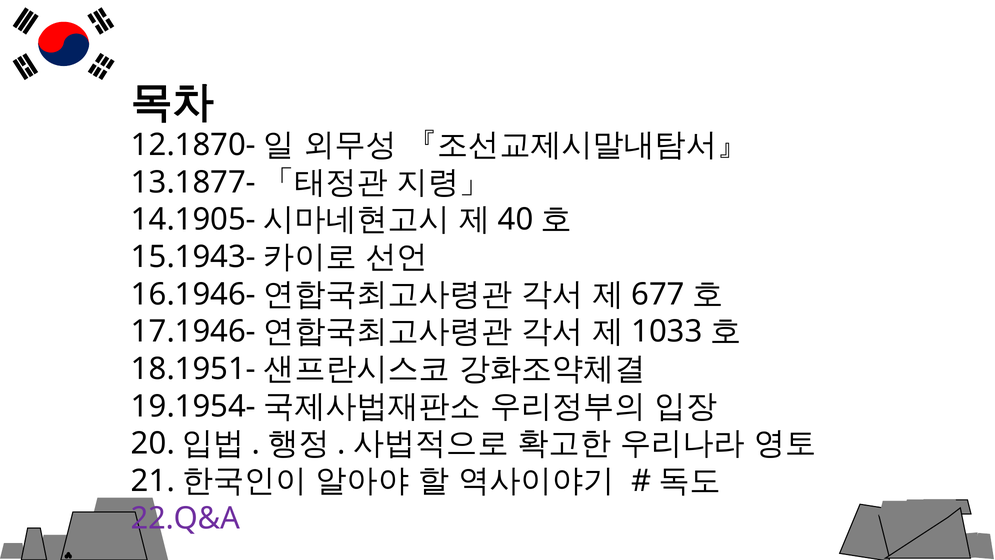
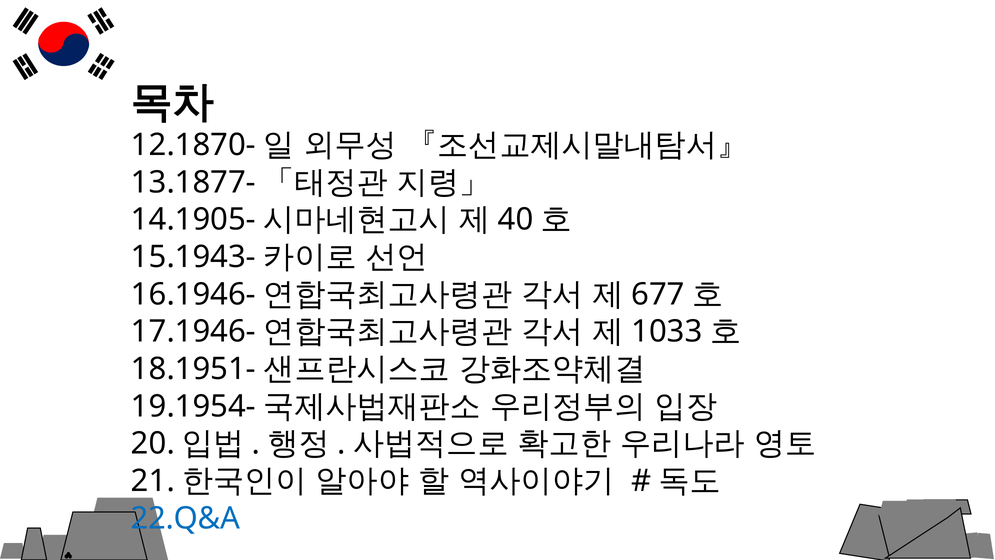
22.Q&A colour: purple -> blue (186, 518)
